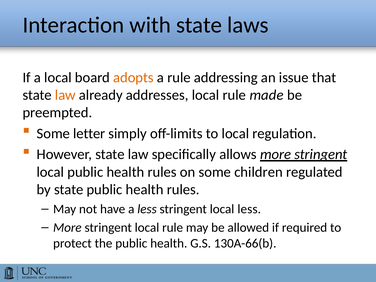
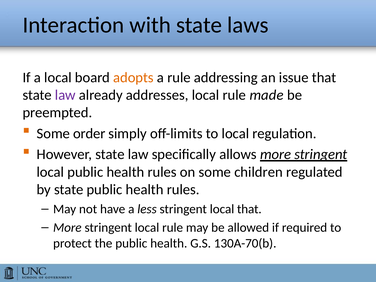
law colour: orange -> purple (65, 95)
letter: letter -> order (89, 133)
local less: less -> that (249, 209)
130A-66(b: 130A-66(b -> 130A-70(b (245, 243)
